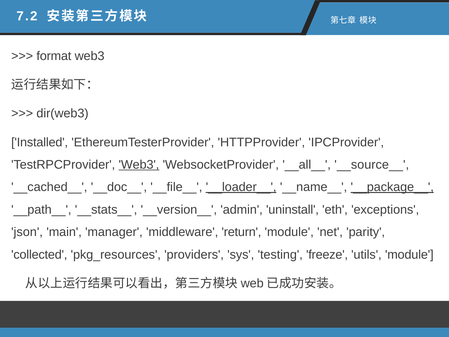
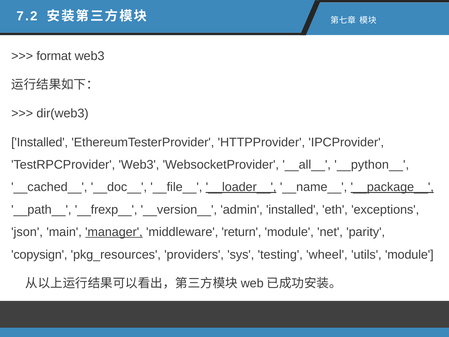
Web3 underline: present -> none (139, 165)
__source__: __source__ -> __python__ (372, 165)
__stats__: __stats__ -> __frexp__ (106, 209)
admin uninstall: uninstall -> installed (292, 209)
manager underline: none -> present (114, 232)
collected: collected -> copysign (39, 254)
freeze: freeze -> wheel (327, 254)
